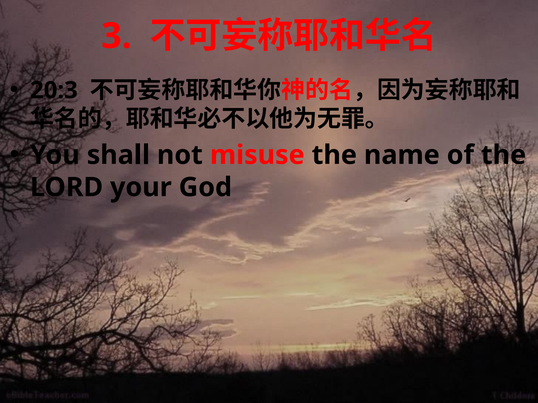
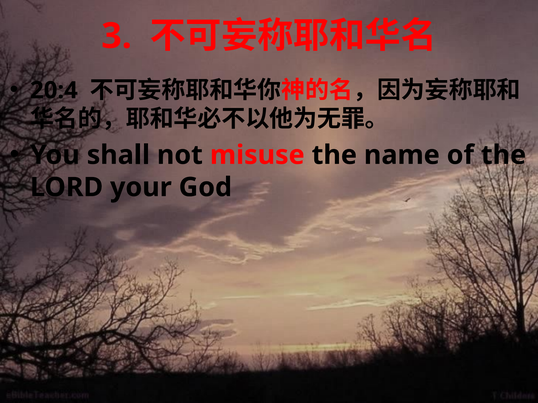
20:3: 20:3 -> 20:4 (54, 90)
